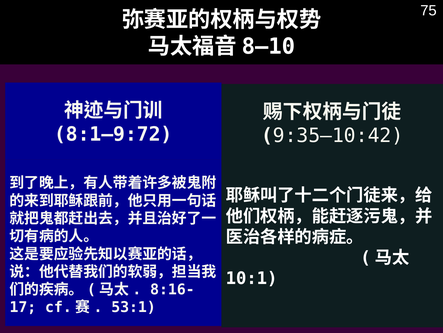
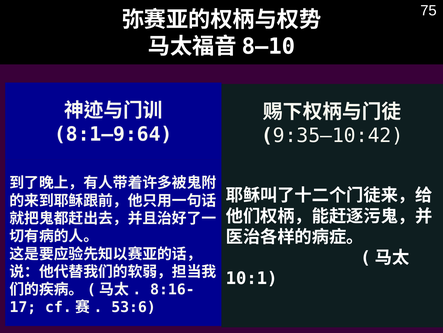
8:1–9:72: 8:1–9:72 -> 8:1–9:64 (113, 134)
53:1: 53:1 -> 53:6 (134, 307)
